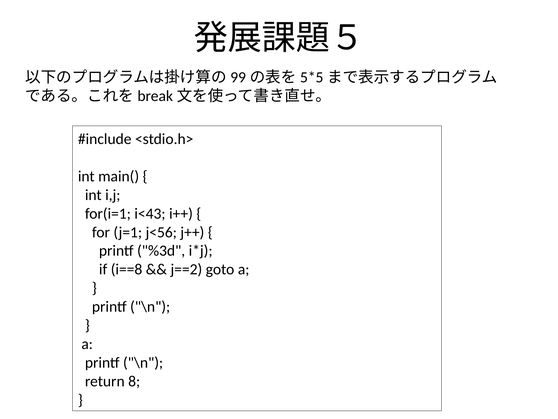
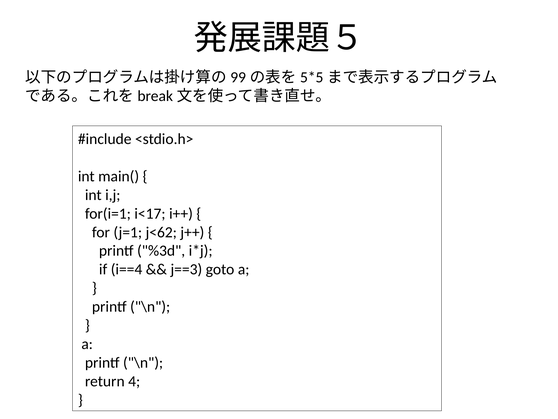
i<43: i<43 -> i<17 (150, 213)
j<56: j<56 -> j<62 (161, 232)
i==8: i==8 -> i==4 (127, 269)
j==2: j==2 -> j==3 (186, 269)
8: 8 -> 4 (134, 381)
